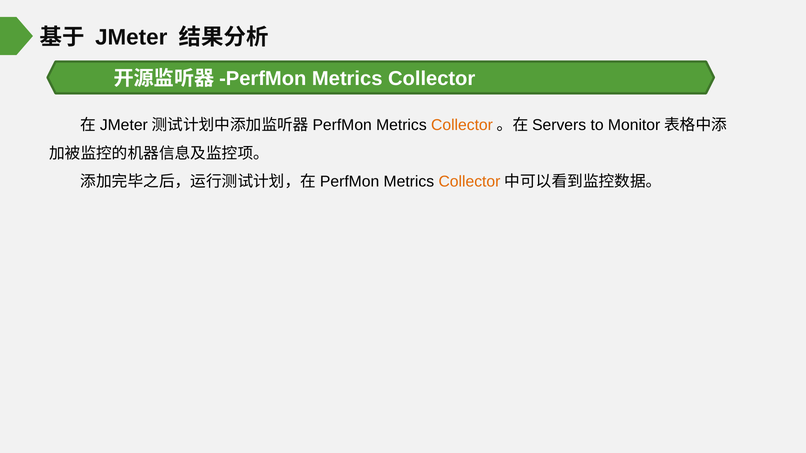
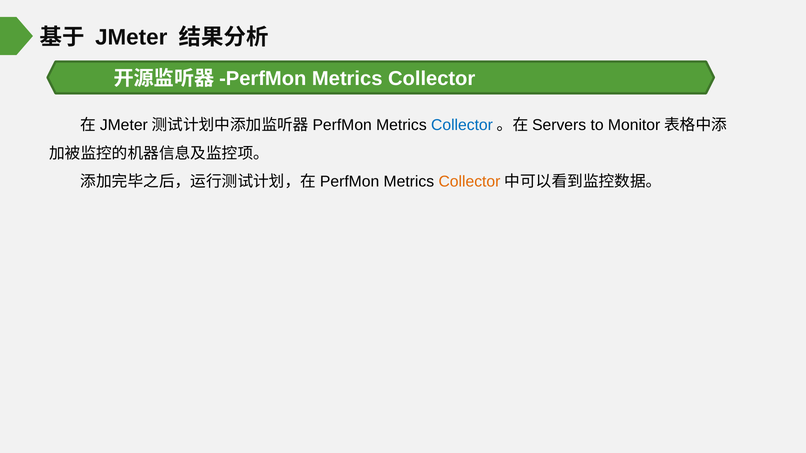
Collector colour: orange -> blue (462, 125)
